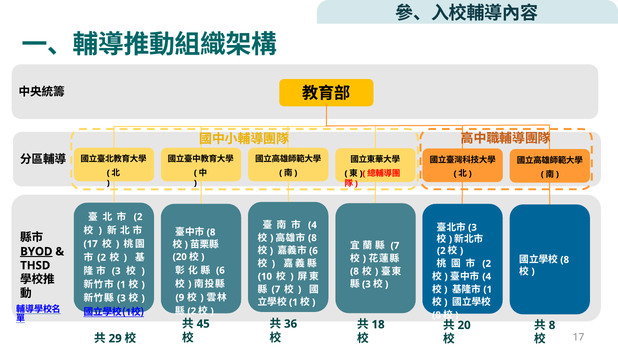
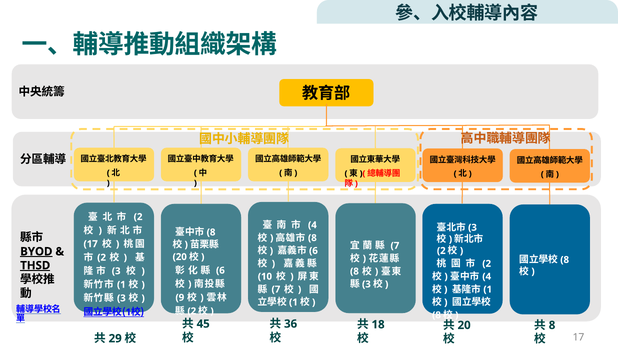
THSD underline: none -> present (35, 265)
